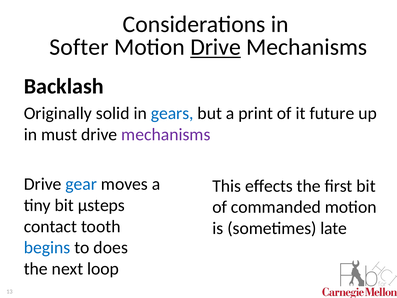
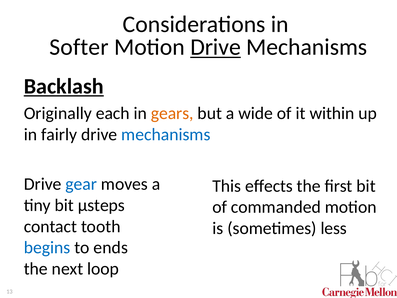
Backlash underline: none -> present (64, 86)
solid: solid -> each (113, 113)
gears colour: blue -> orange (172, 113)
print: print -> wide (256, 113)
future: future -> within (332, 113)
must: must -> fairly (59, 134)
mechanisms colour: purple -> blue (166, 134)
late: late -> less (334, 228)
does: does -> ends (111, 247)
